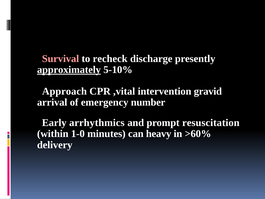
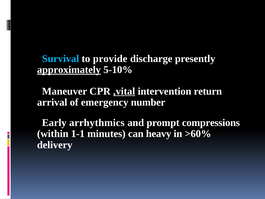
Survival colour: pink -> light blue (61, 59)
recheck: recheck -> provide (110, 59)
Approach: Approach -> Maneuver (65, 91)
,vital underline: none -> present (124, 91)
gravid: gravid -> return (208, 91)
resuscitation: resuscitation -> compressions (211, 122)
1-0: 1-0 -> 1-1 (78, 134)
